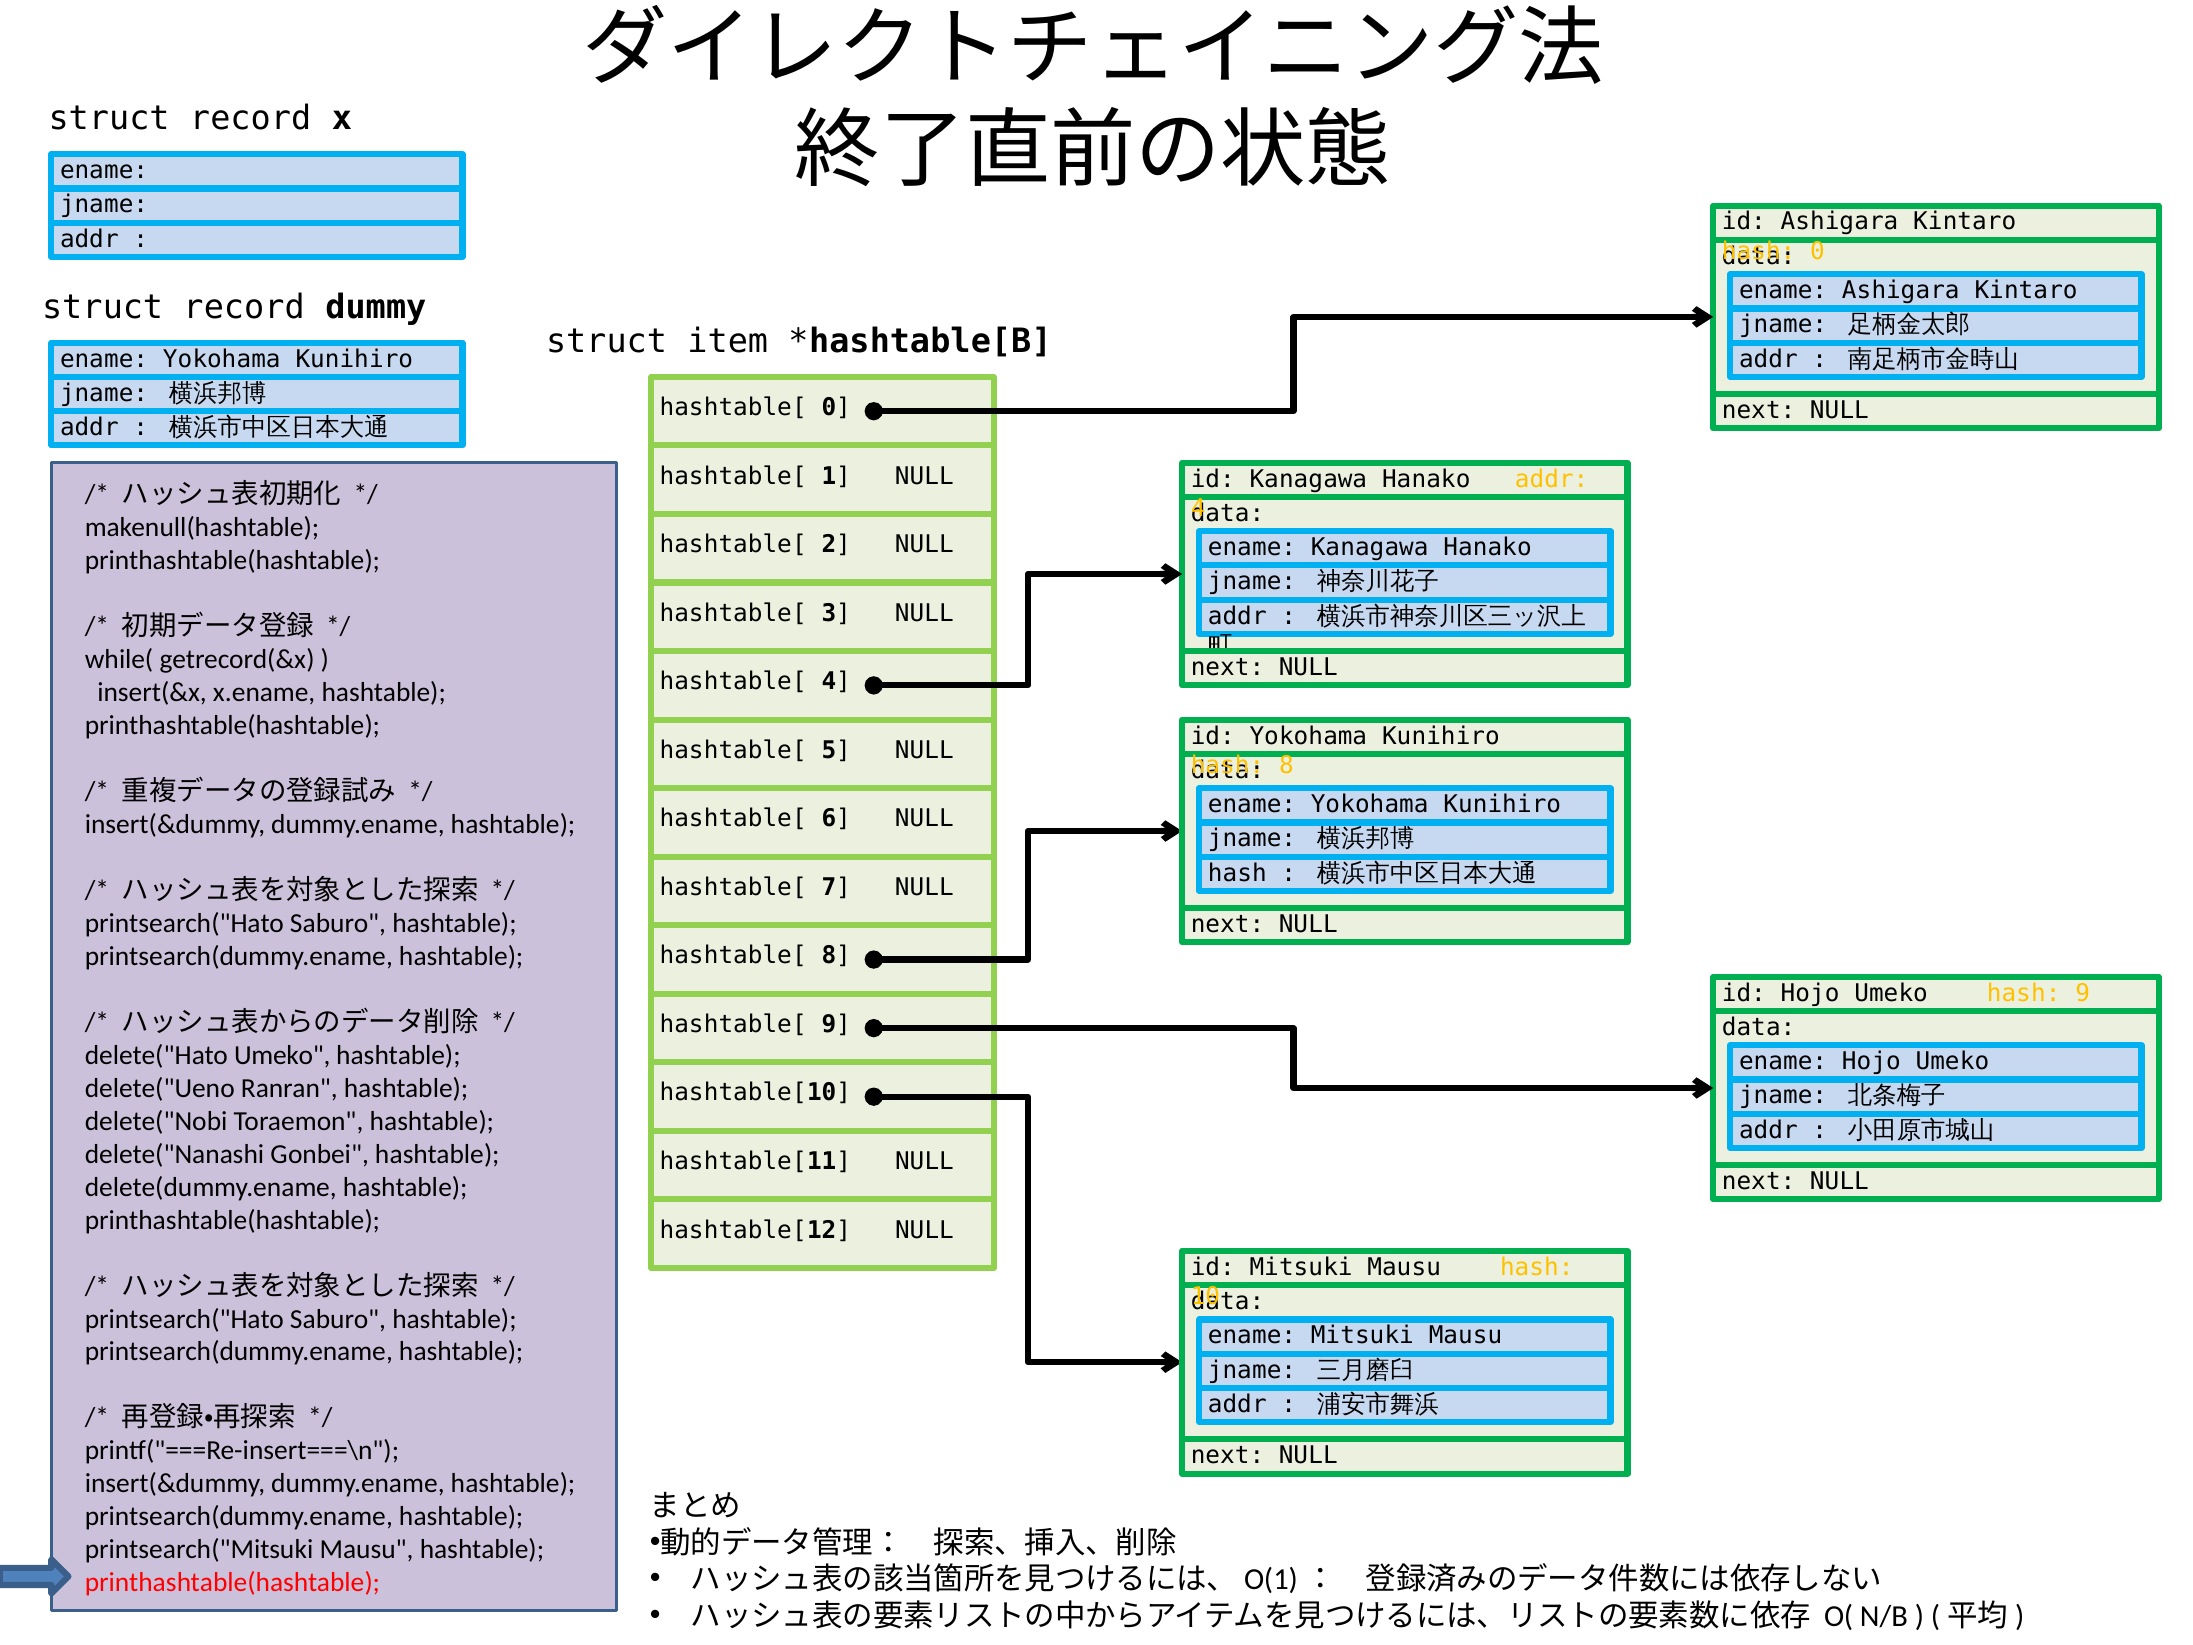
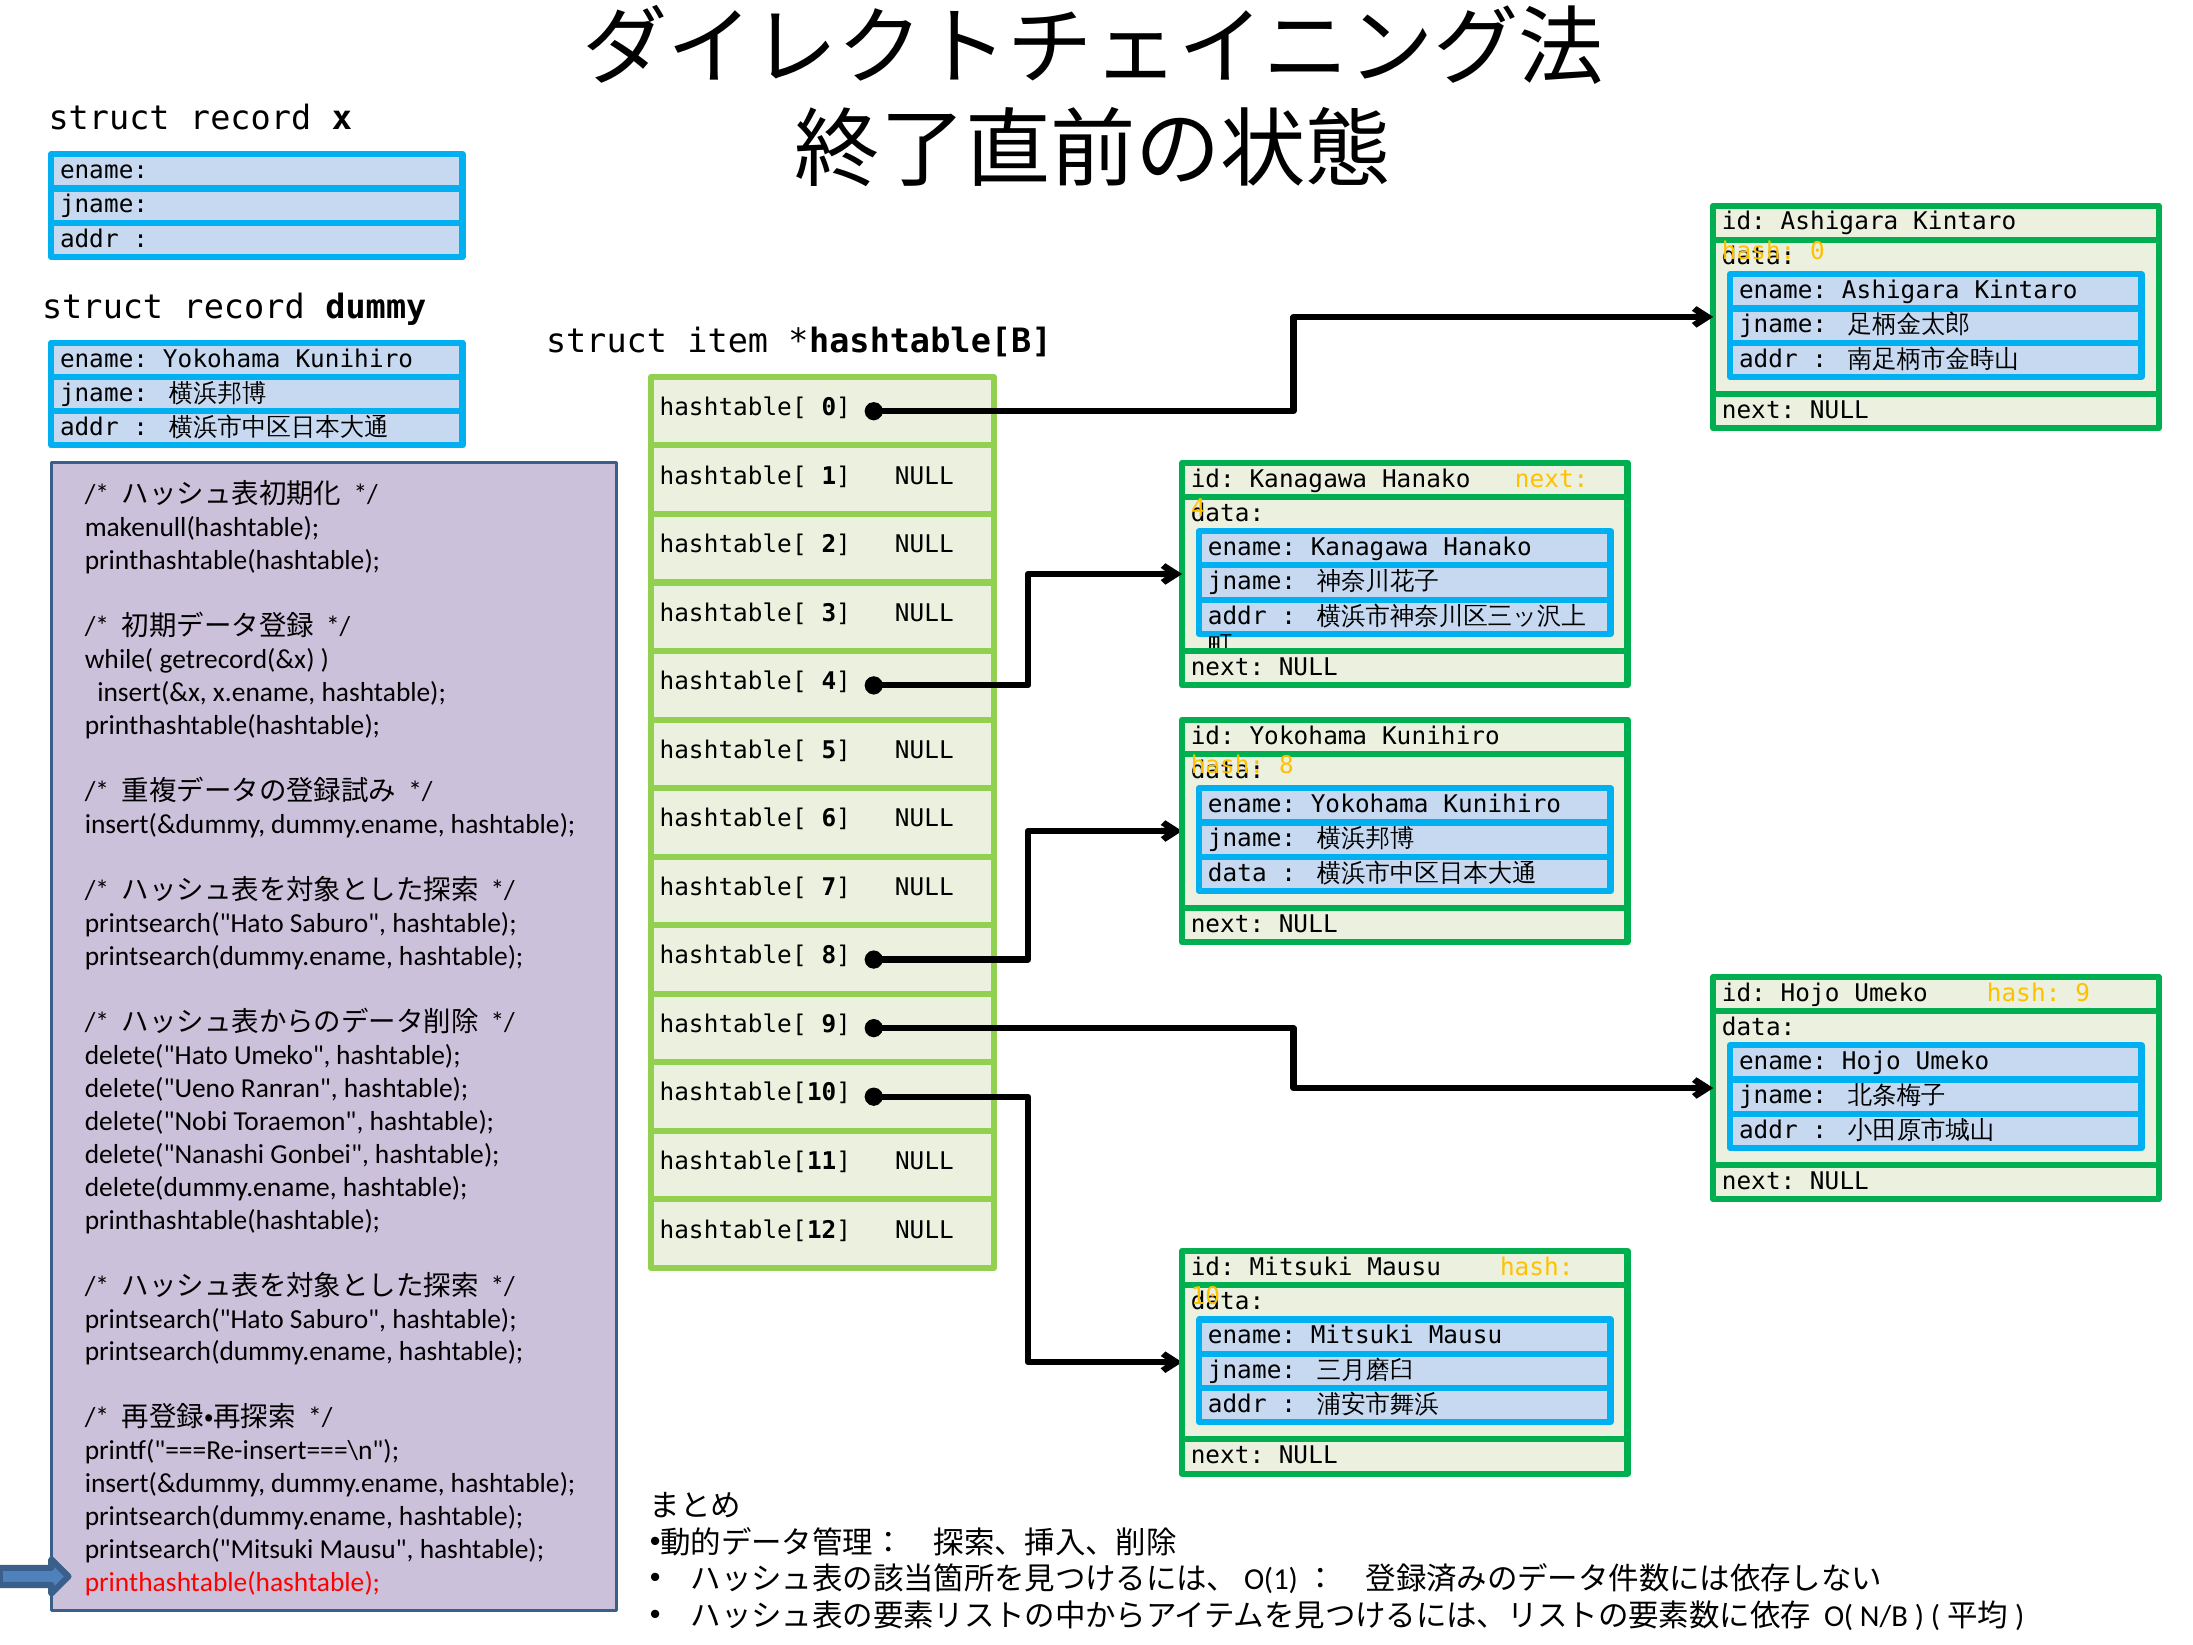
id Kanagawa Hanako addr: addr -> next (1552, 479)
hash: hash -> data (1237, 873)
